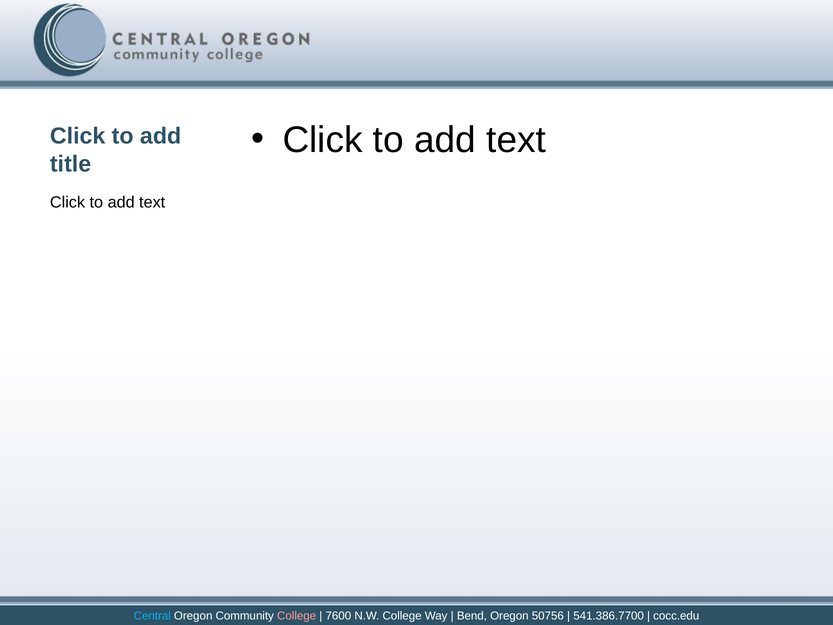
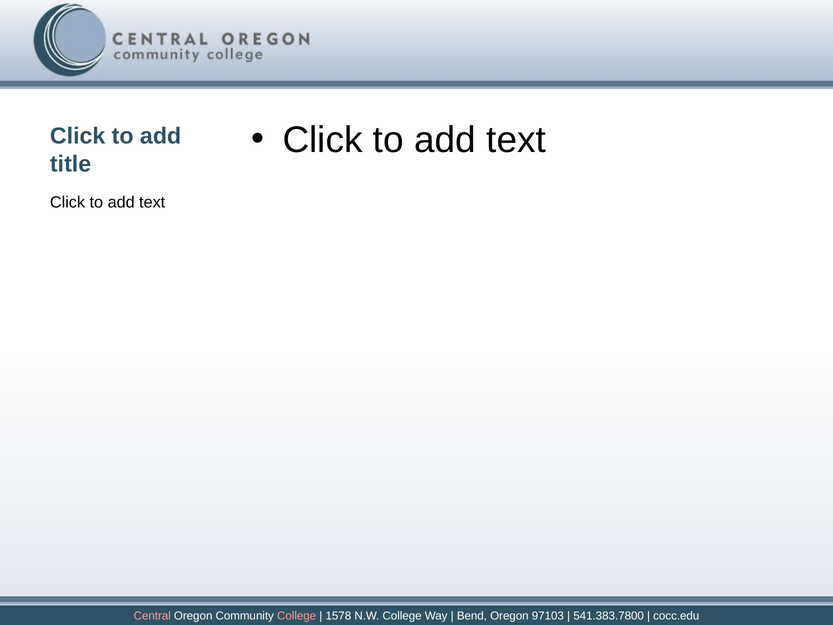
Central colour: light blue -> pink (152, 616)
7600: 7600 -> 1578 (338, 616)
50756: 50756 -> 97103 (548, 616)
541.386.7700: 541.386.7700 -> 541.383.7800 (609, 616)
